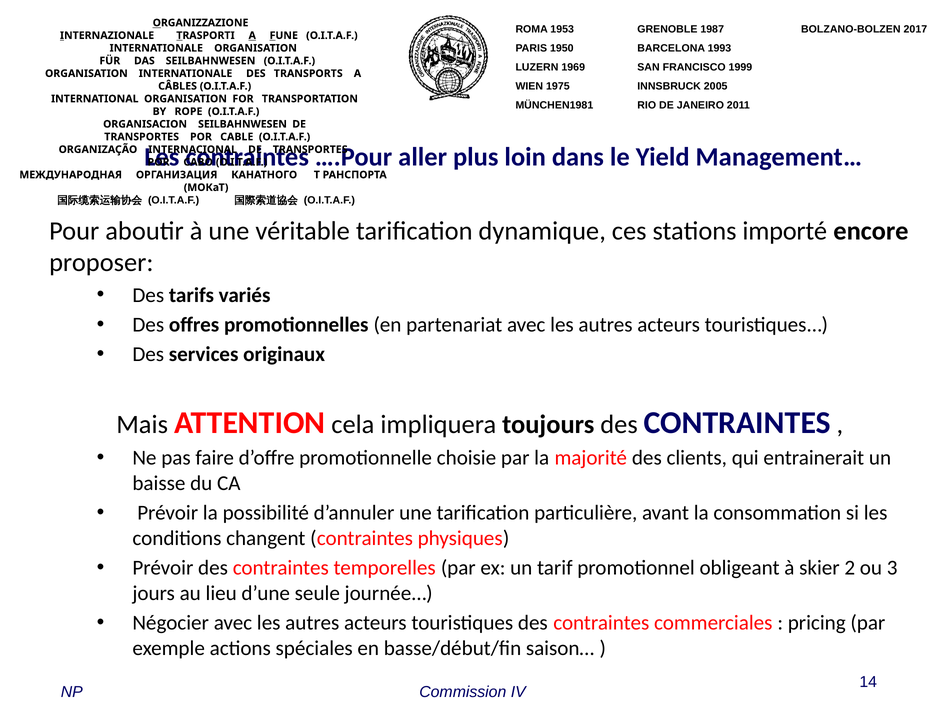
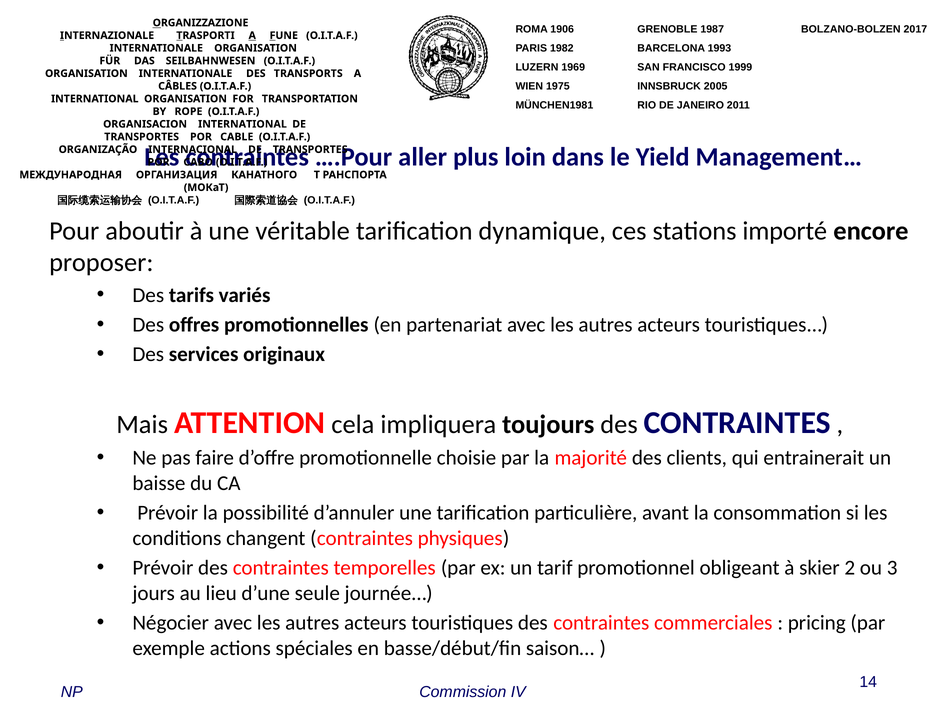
1953: 1953 -> 1906 (562, 29)
1950: 1950 -> 1982 (562, 48)
ORGANISACION SEILBAHNWESEN: SEILBAHNWESEN -> INTERNATIONAL (242, 124)
